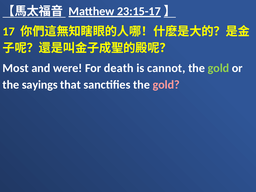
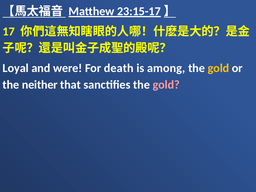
Most: Most -> Loyal (16, 68)
cannot: cannot -> among (166, 68)
gold colour: light green -> yellow (218, 68)
sayings: sayings -> neither (40, 85)
